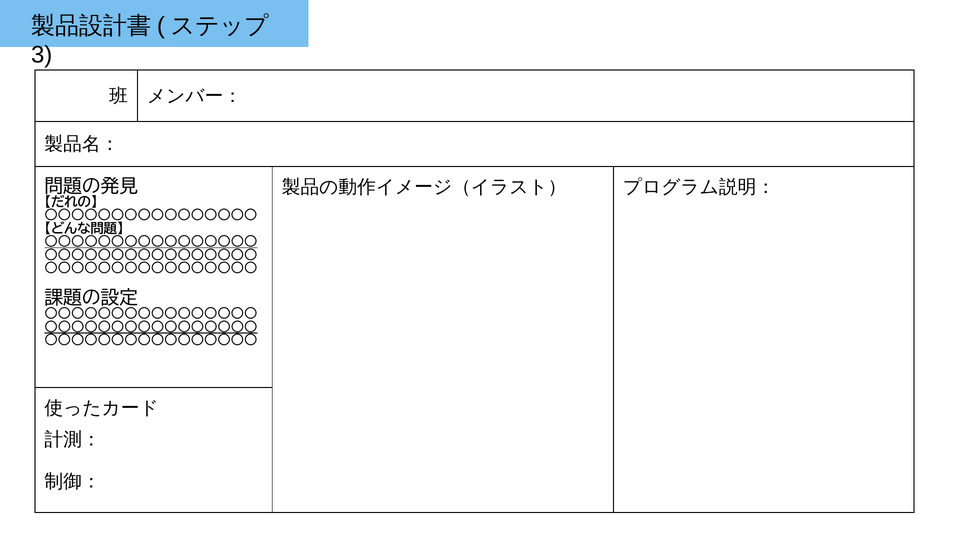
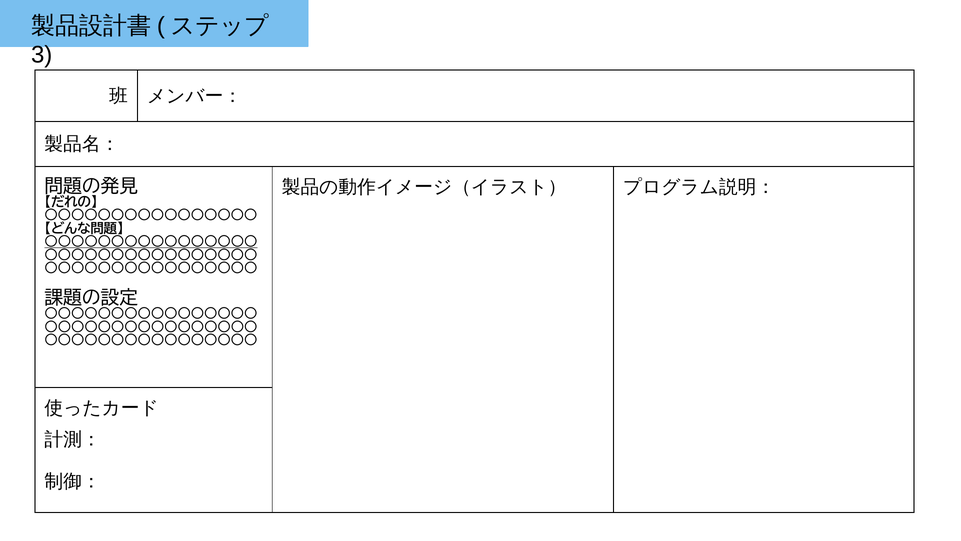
〇〇〇〇〇〇〇〇〇〇〇〇〇〇〇〇 underline: present -> none (151, 327)
